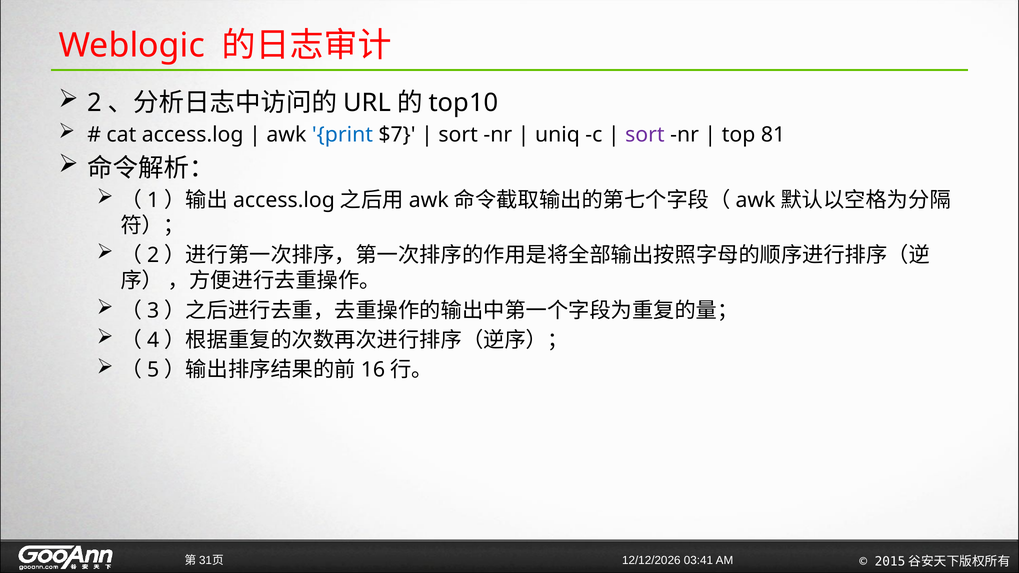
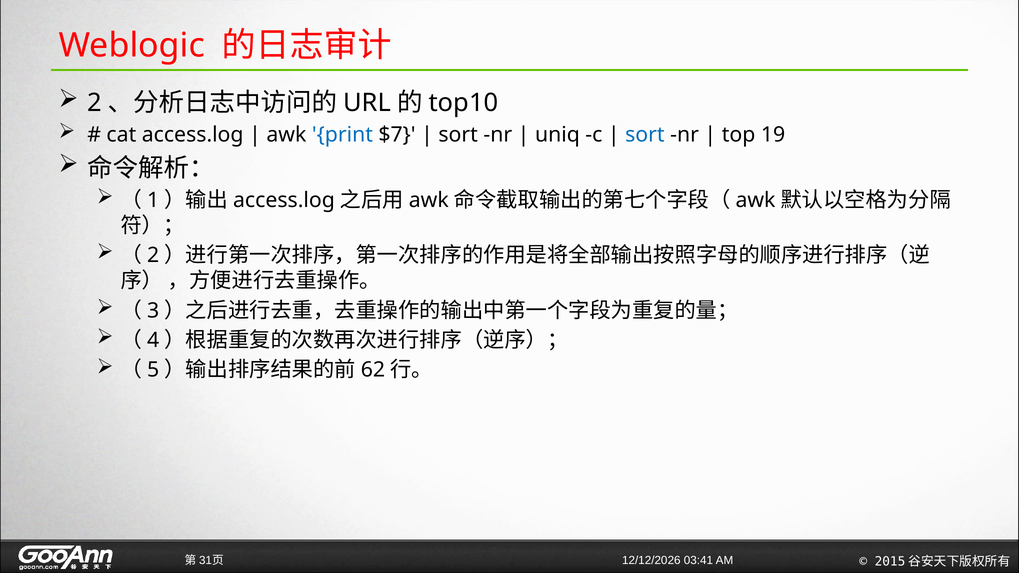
sort colour: purple -> blue (645, 135)
81: 81 -> 19 (773, 135)
16: 16 -> 62 (373, 370)
